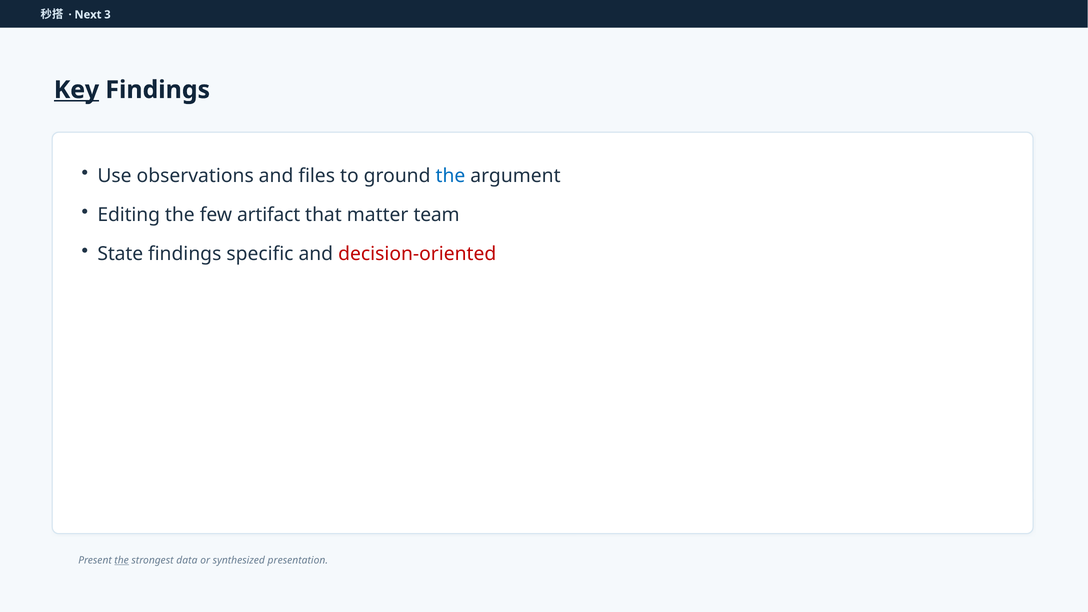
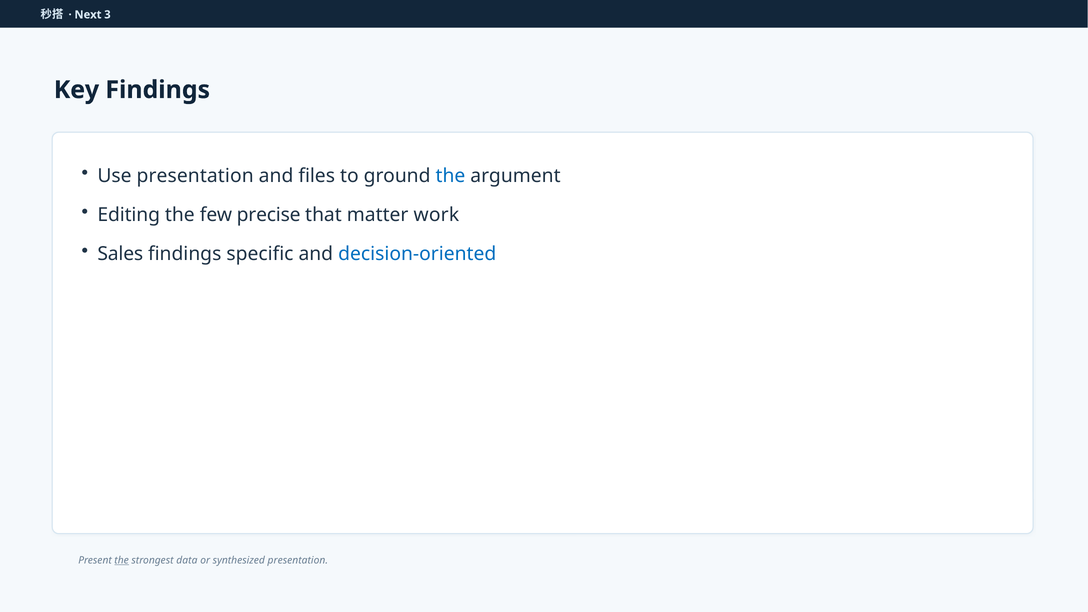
Key underline: present -> none (76, 90)
Use observations: observations -> presentation (195, 176)
artifact: artifact -> precise (269, 215)
team: team -> work (436, 215)
State: State -> Sales (120, 254)
decision-oriented colour: red -> blue (417, 254)
